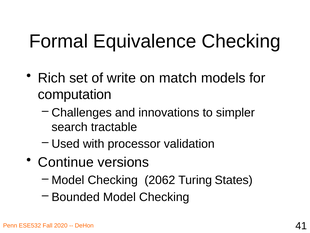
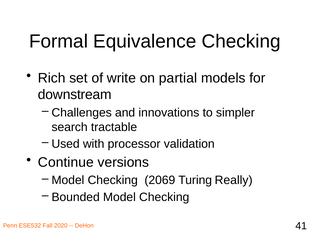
match: match -> partial (178, 78)
computation: computation -> downstream (75, 94)
2062: 2062 -> 2069 (160, 180)
States: States -> Really (234, 180)
